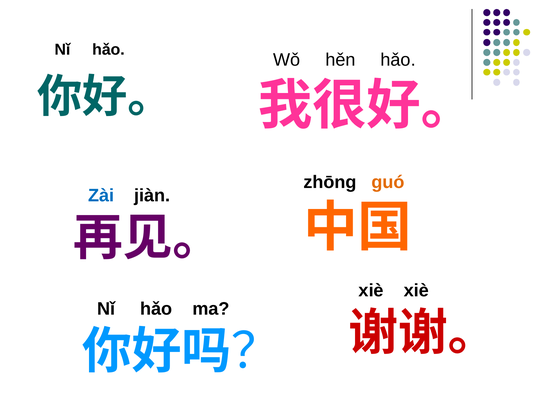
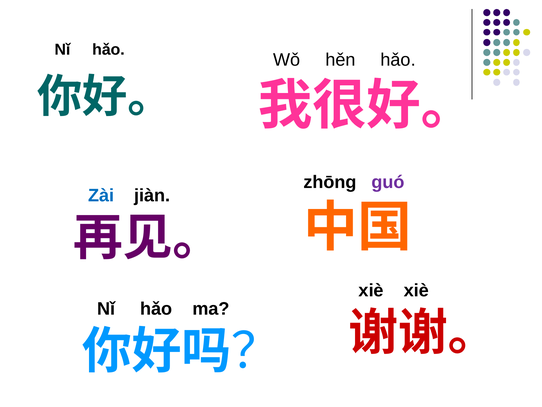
guó colour: orange -> purple (388, 182)
